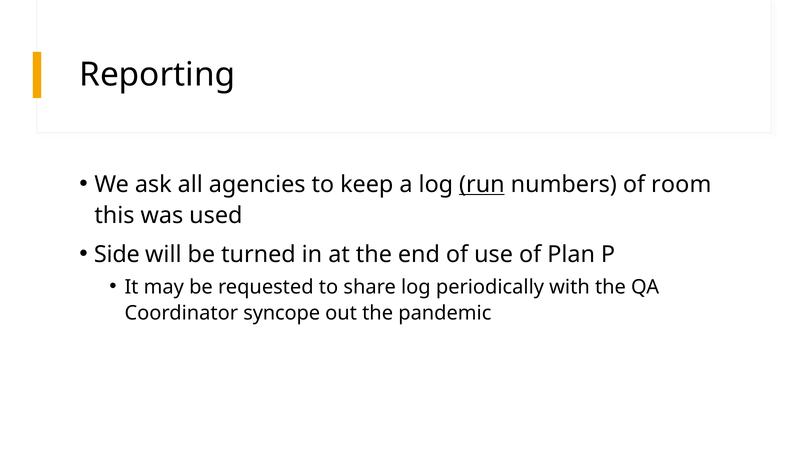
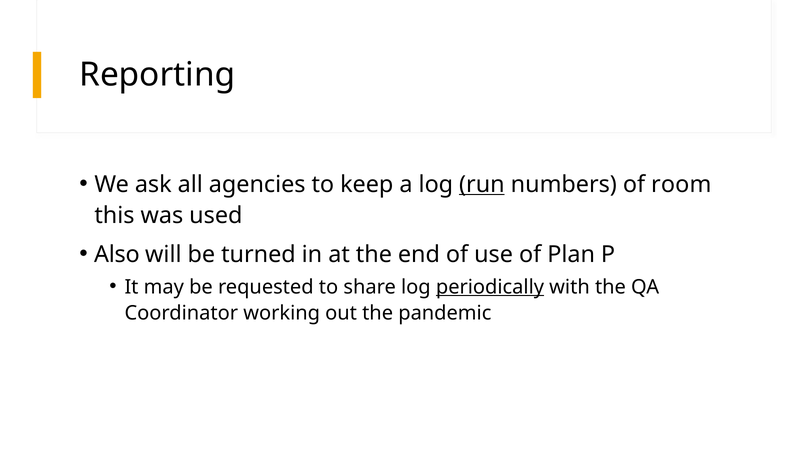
Side: Side -> Also (117, 255)
periodically underline: none -> present (490, 287)
syncope: syncope -> working (282, 313)
